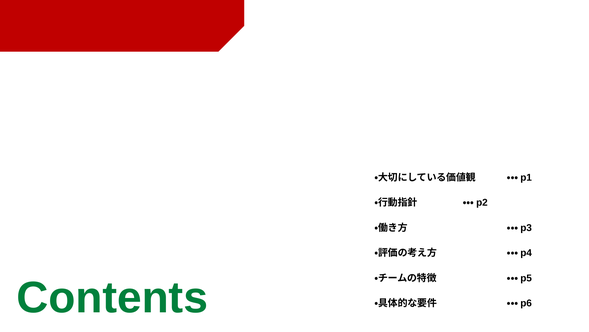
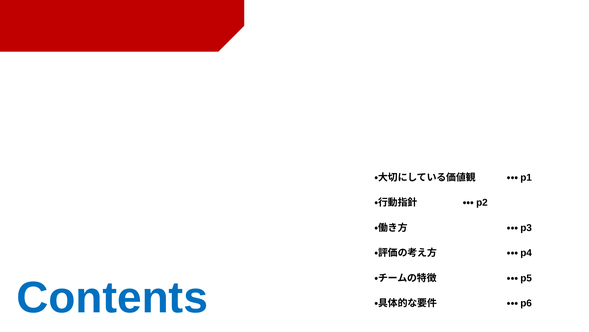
Contents colour: green -> blue (112, 297)
